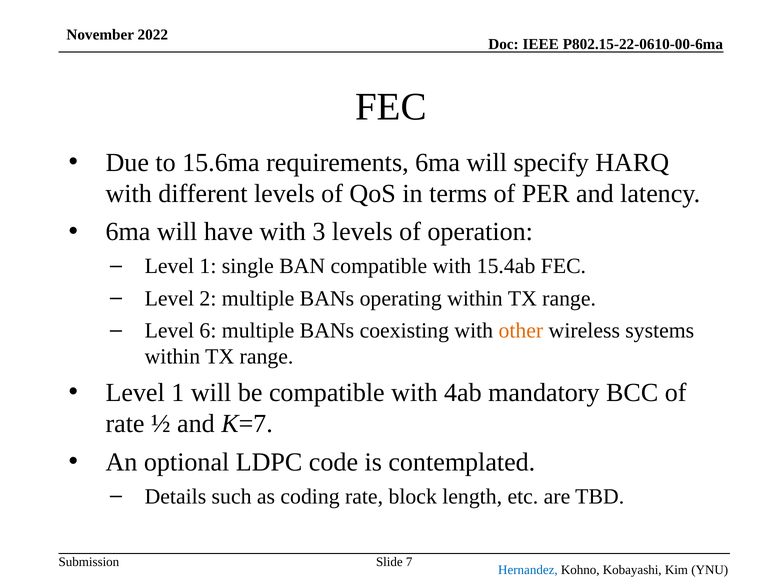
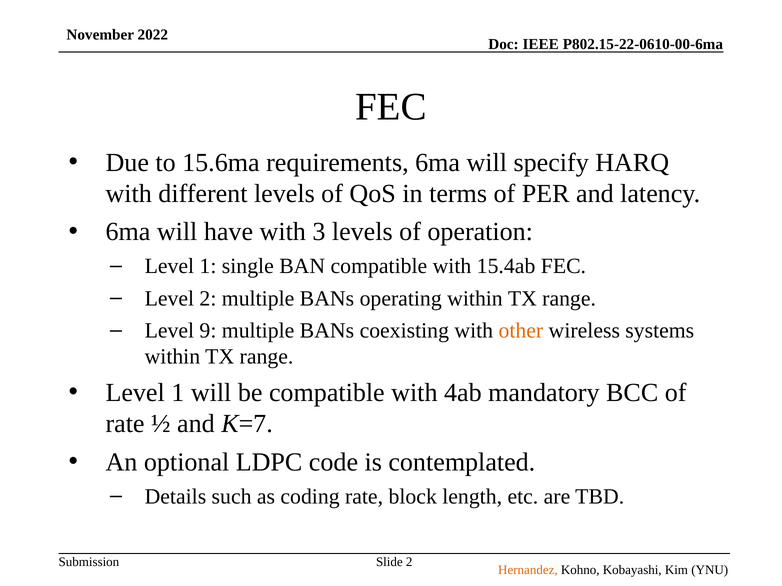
6: 6 -> 9 (208, 331)
Slide 7: 7 -> 2 (409, 562)
Hernandez colour: blue -> orange (528, 570)
